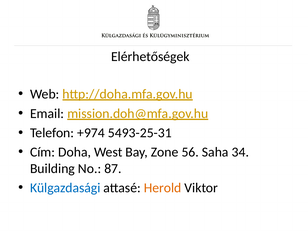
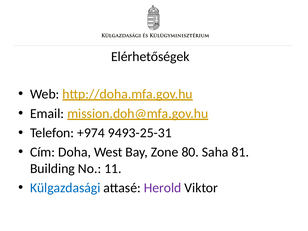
5493-25-31: 5493-25-31 -> 9493-25-31 (140, 133)
56: 56 -> 80 (190, 152)
34: 34 -> 81 (240, 152)
87: 87 -> 11 (113, 169)
Herold colour: orange -> purple (163, 188)
